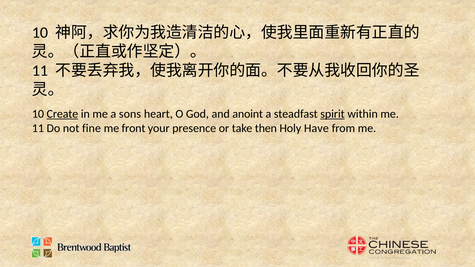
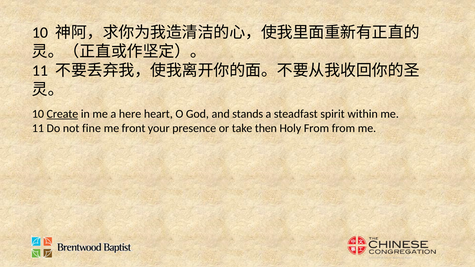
sons: sons -> here (130, 114)
anoint: anoint -> stands (248, 114)
spirit underline: present -> none (333, 114)
Holy Have: Have -> From (316, 128)
